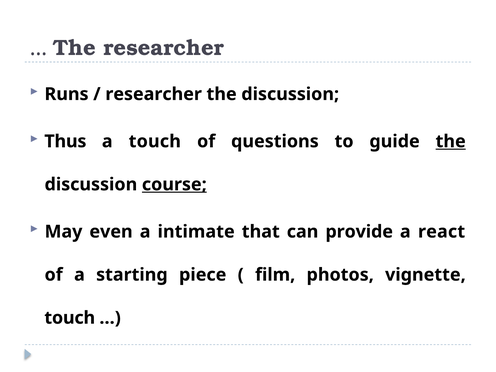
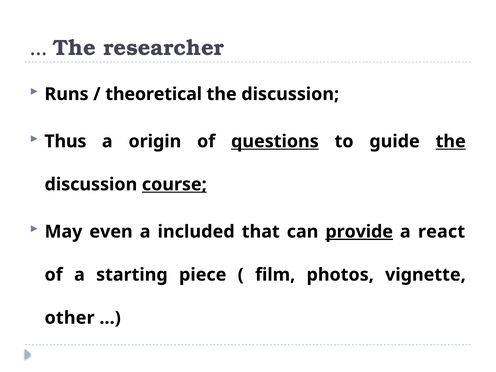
researcher: researcher -> theoretical (154, 94)
a touch: touch -> origin (155, 141)
questions underline: none -> present (275, 141)
intimate: intimate -> included (196, 232)
provide underline: none -> present (359, 232)
touch: touch -> other (70, 318)
